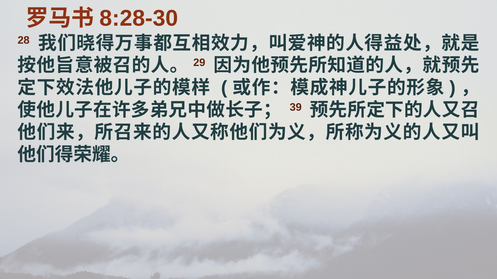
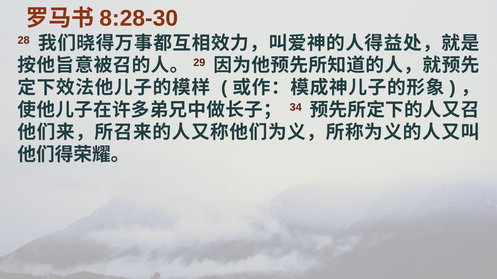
39: 39 -> 34 (296, 107)
